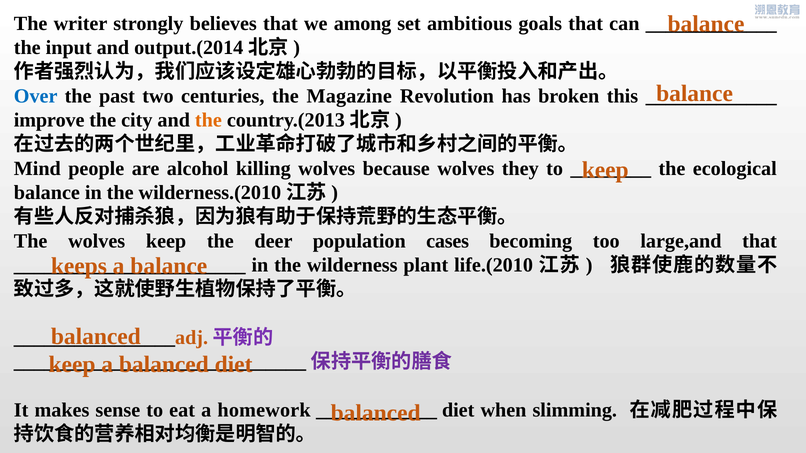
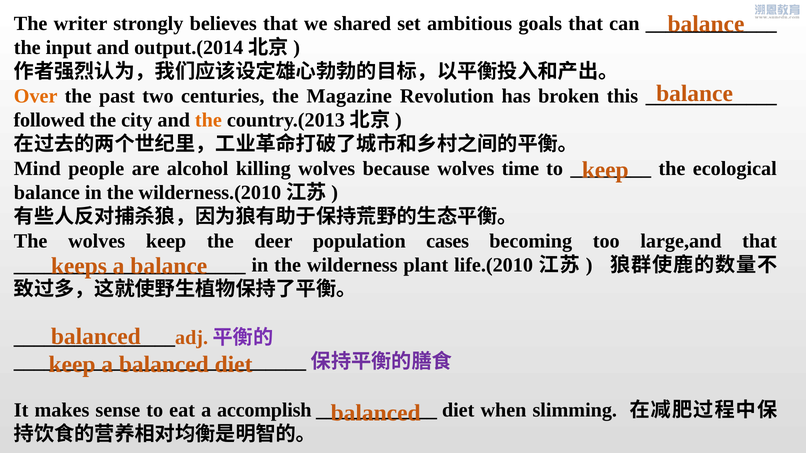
among: among -> shared (363, 24)
Over colour: blue -> orange (36, 96)
improve: improve -> followed (49, 120)
they: they -> time (520, 169)
homework: homework -> accomplish (264, 410)
